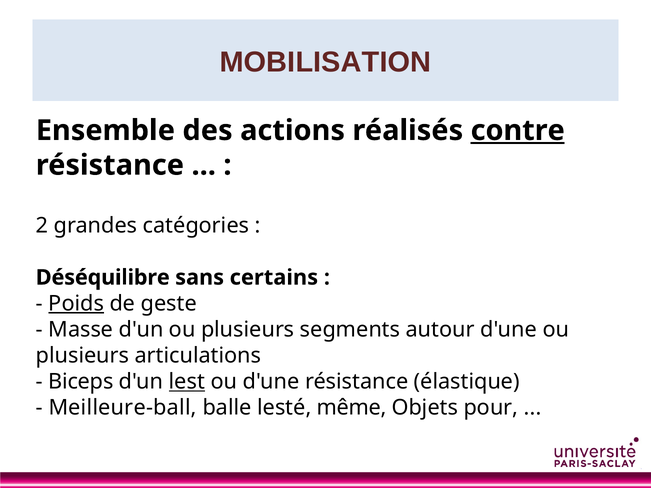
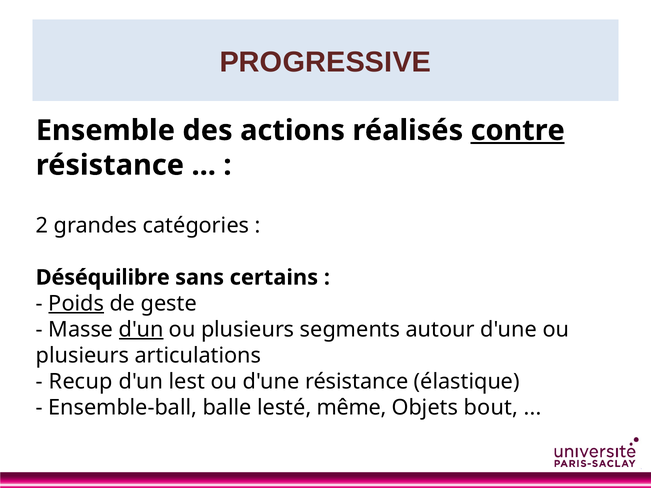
MOBILISATION: MOBILISATION -> PROGRESSIVE (325, 62)
d'un underline: none -> present (141, 330)
Biceps: Biceps -> Recup (81, 382)
lest underline: present -> none (187, 382)
Meilleure-ball: Meilleure-ball -> Ensemble-ball (123, 408)
pour: pour -> bout (491, 408)
